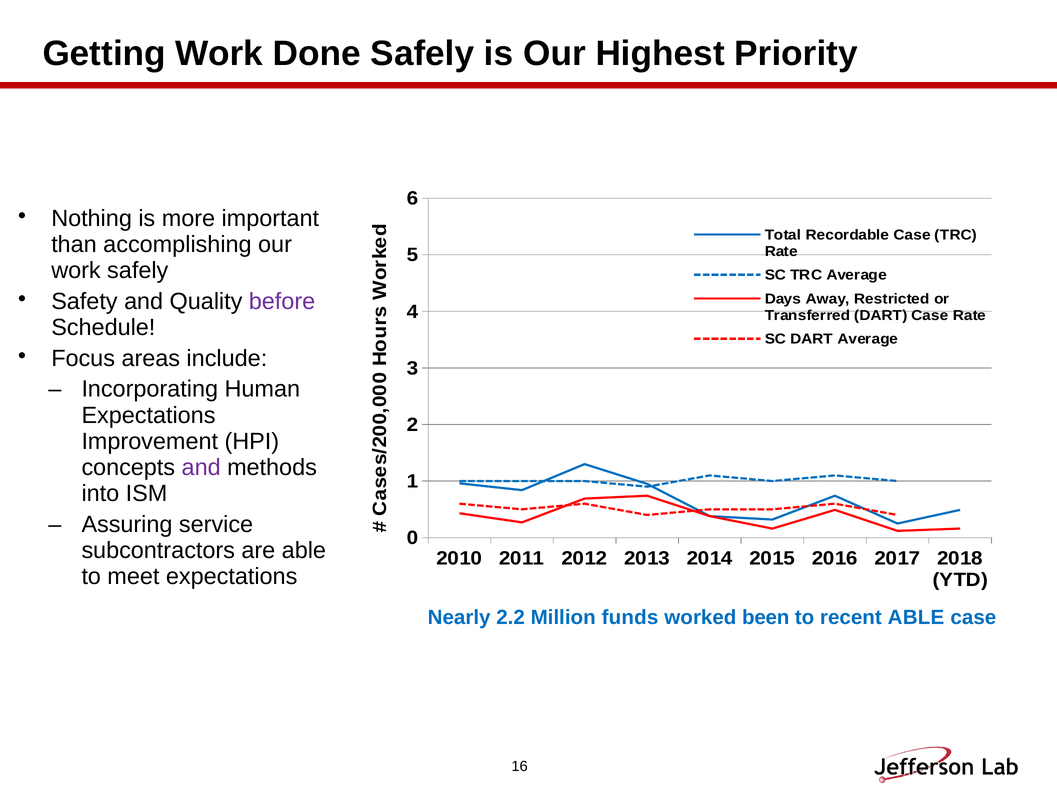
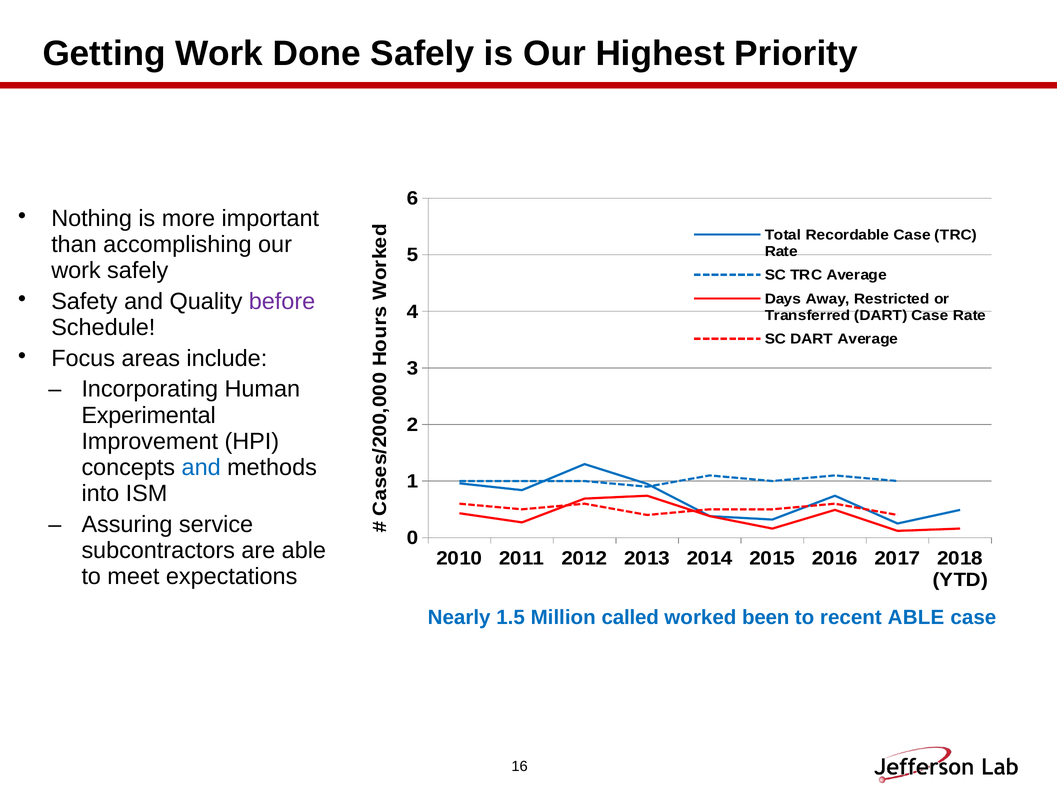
Expectations: Expectations -> Experimental (149, 415)
and colour: purple -> blue (201, 467)
2.2: 2.2 -> 1.5 (511, 617)
funds: funds -> called (630, 617)
